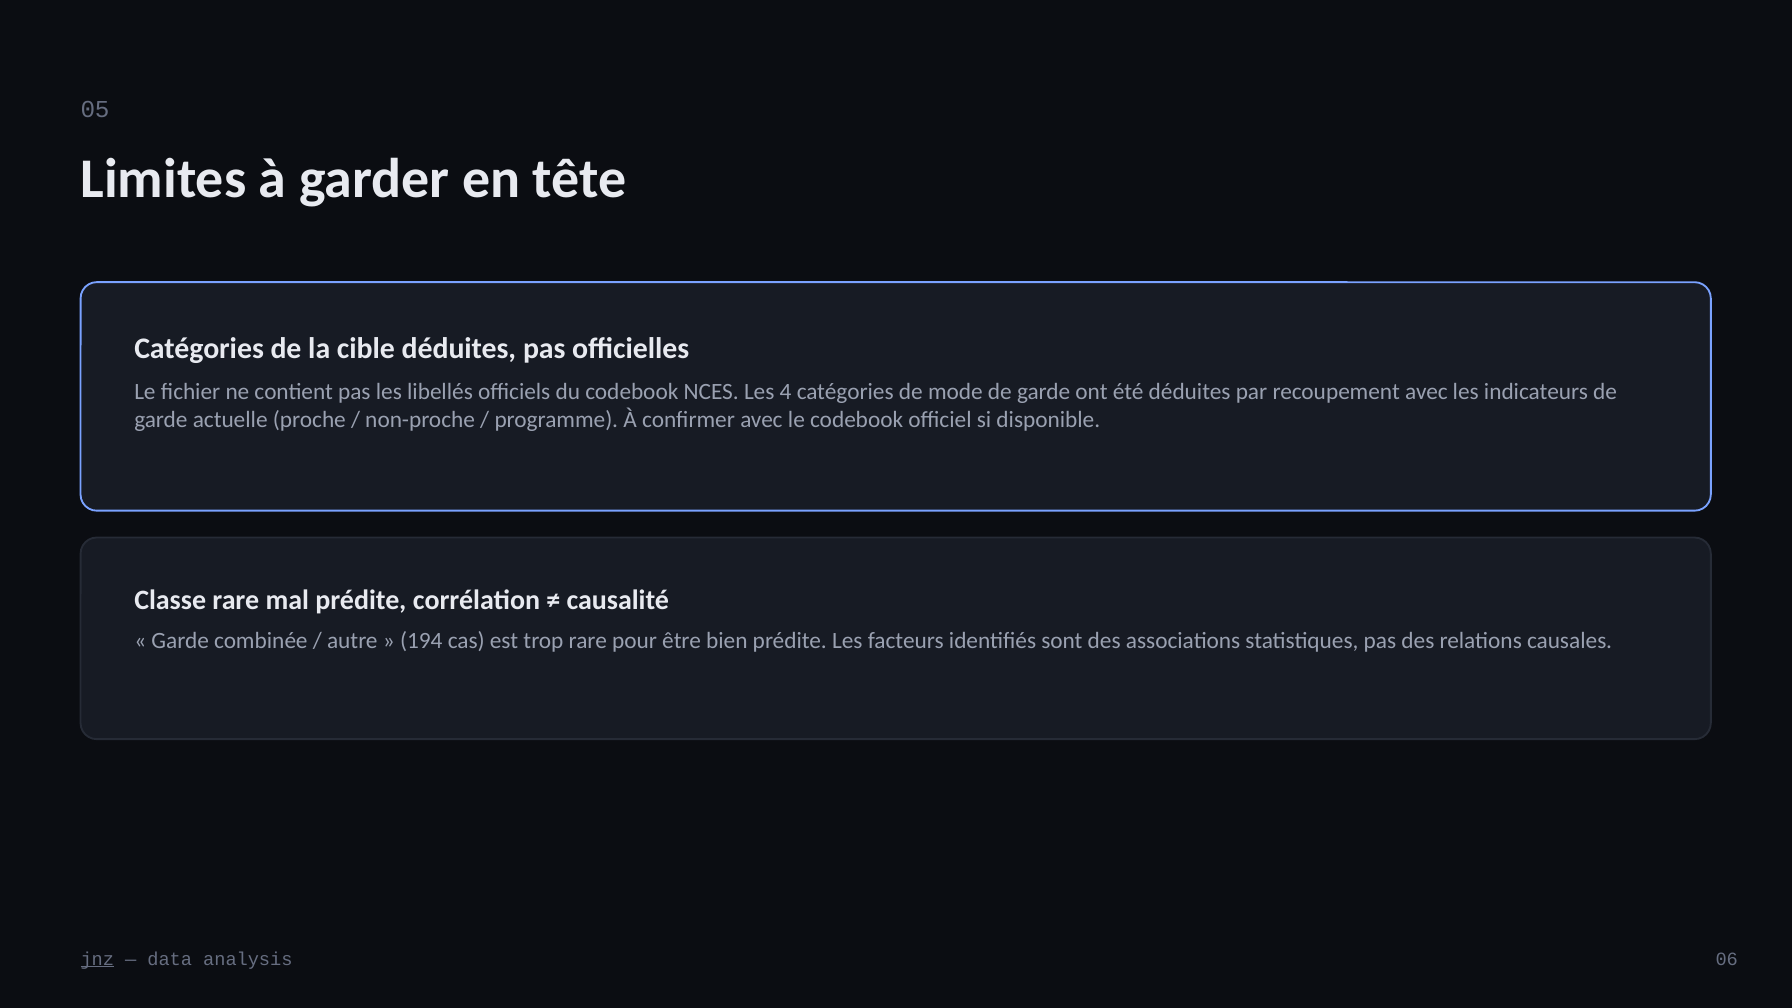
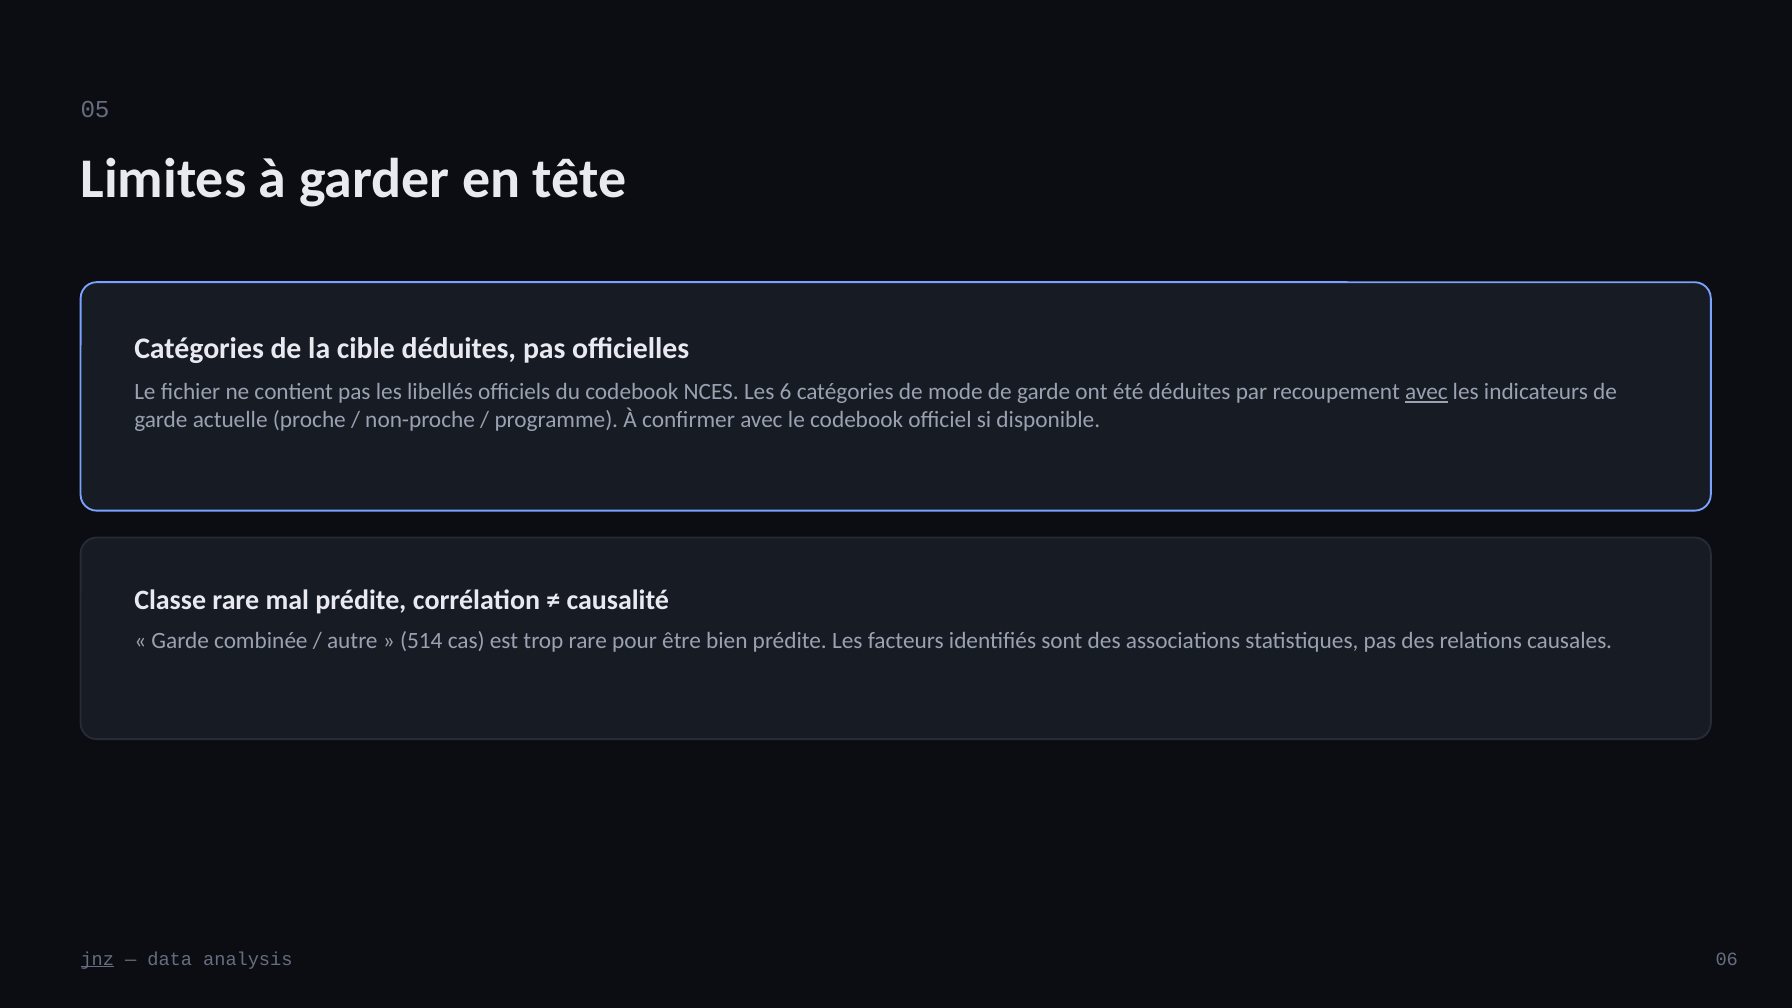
4: 4 -> 6 (786, 392)
avec underline: none -> present (1426, 392)
194: 194 -> 514 (421, 641)
